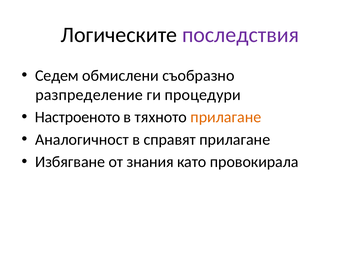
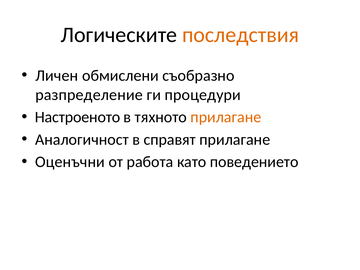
последствия colour: purple -> orange (241, 35)
Седем: Седем -> Личен (57, 76)
Избягване: Избягване -> Оценъчни (70, 162)
знания: знания -> работа (150, 162)
провокирала: провокирала -> поведението (254, 162)
